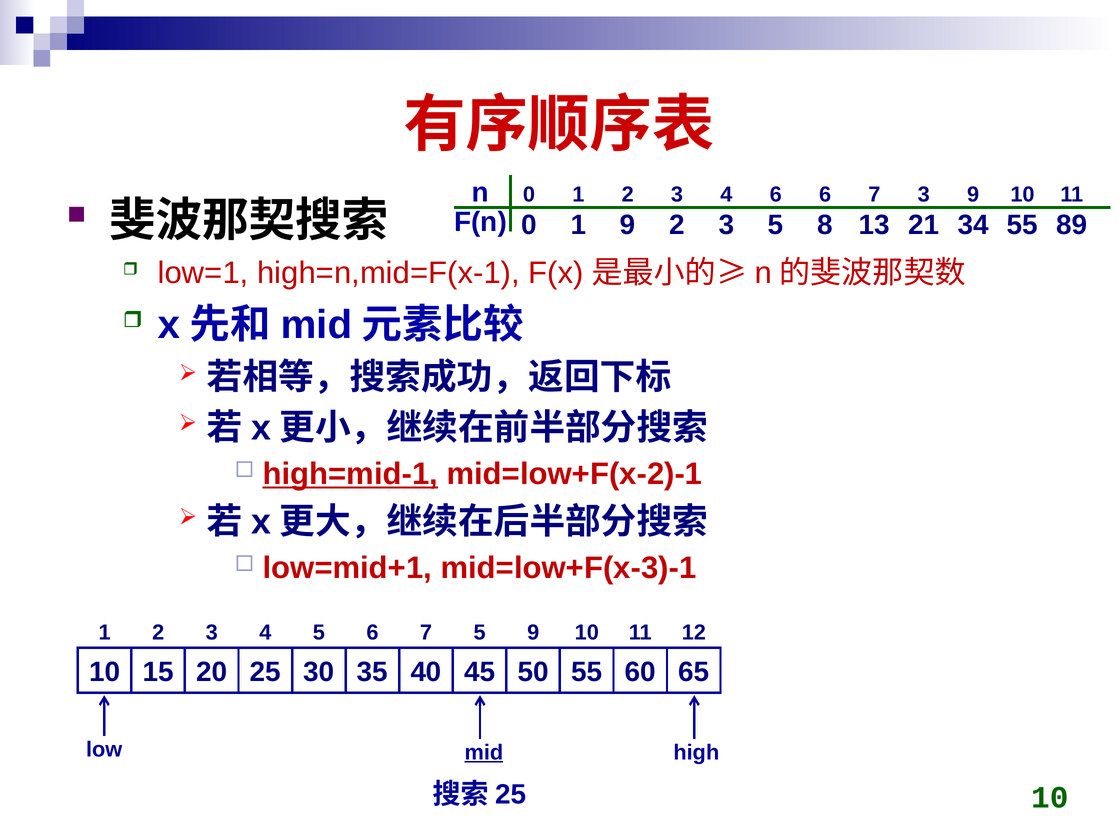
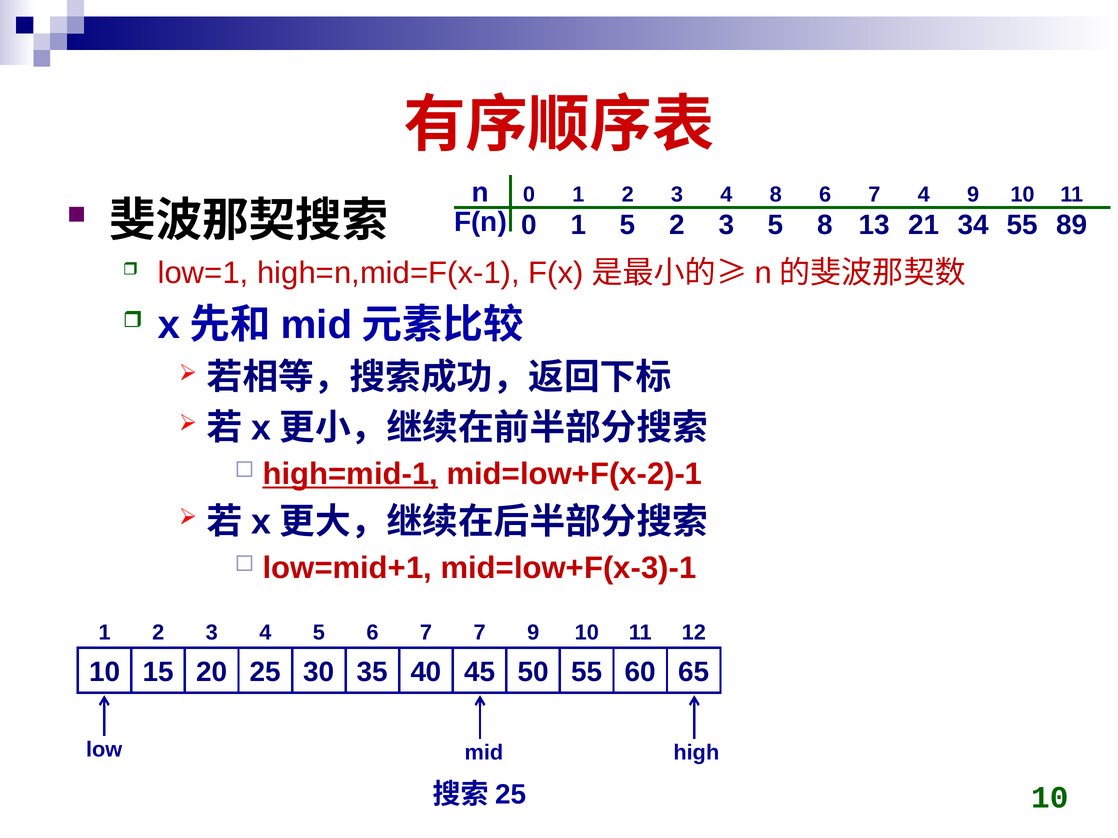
4 6: 6 -> 8 (776, 195)
7 3: 3 -> 4 (924, 195)
1 9: 9 -> 5 (628, 225)
7 5: 5 -> 7 (480, 633)
mid underline: present -> none (484, 753)
